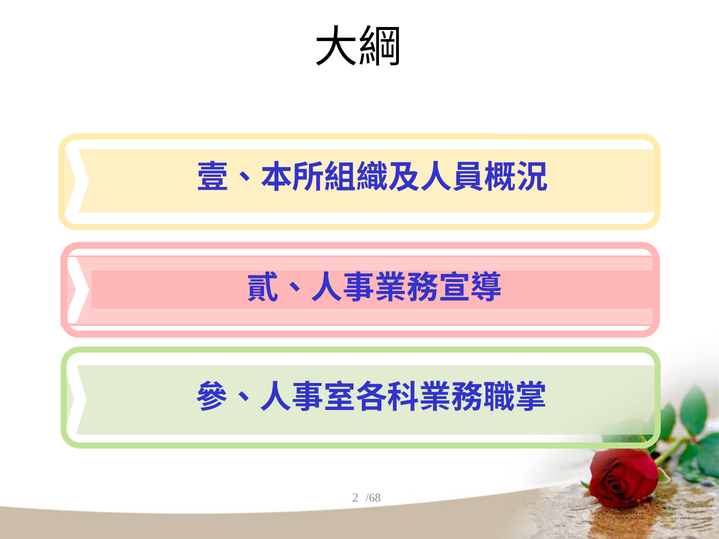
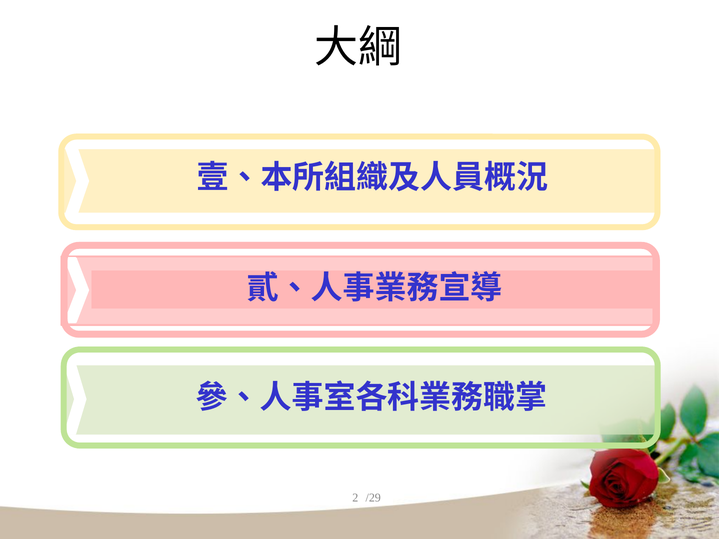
/68: /68 -> /29 (373, 498)
